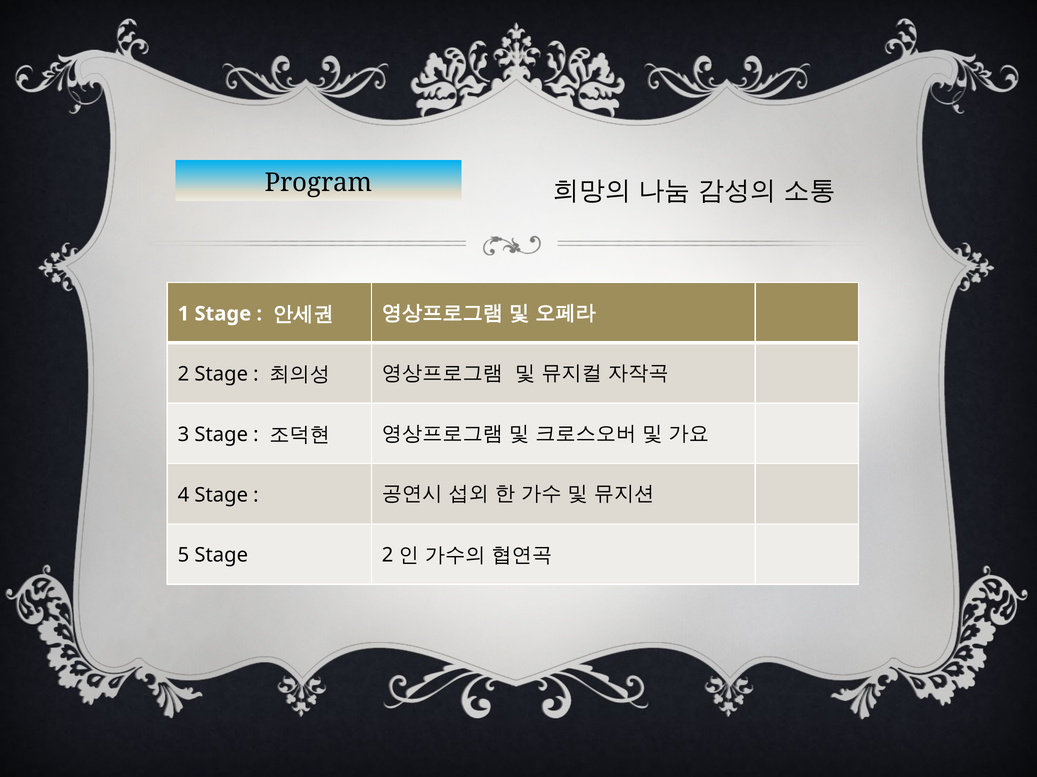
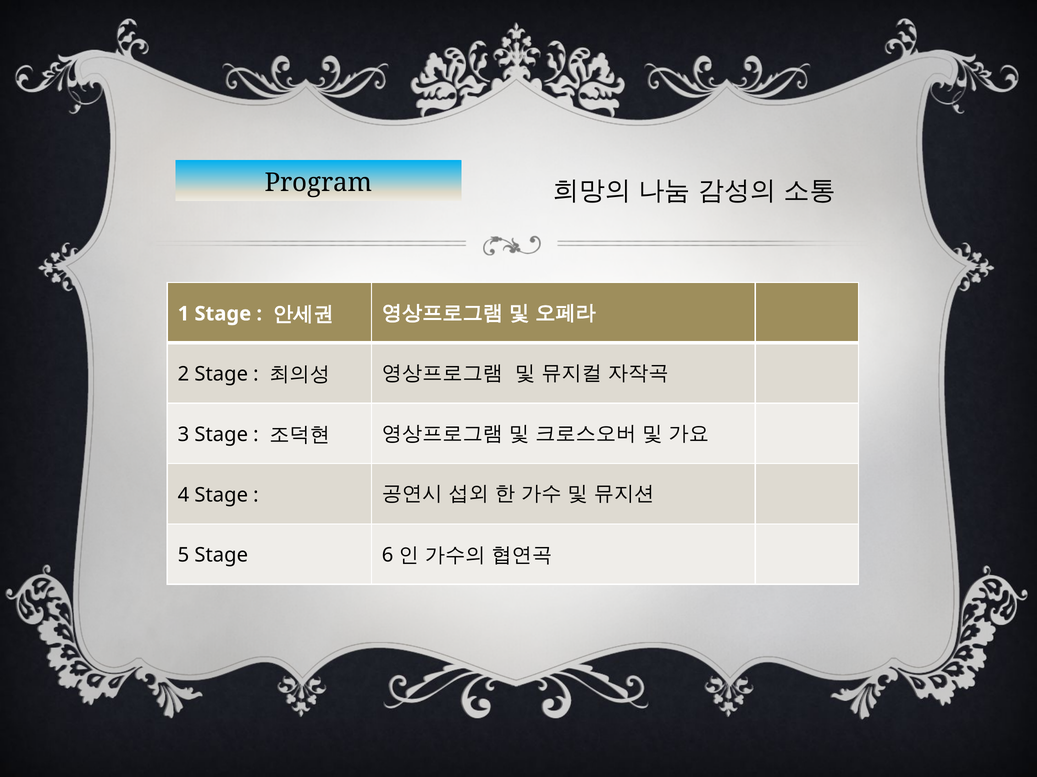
Stage 2: 2 -> 6 (388, 556)
